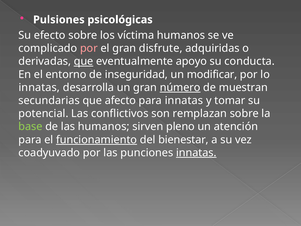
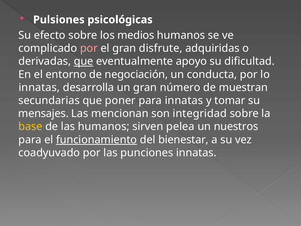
víctima: víctima -> medios (136, 35)
conducta: conducta -> dificultad (250, 61)
inseguridad: inseguridad -> negociación (136, 74)
modificar: modificar -> conducta (212, 74)
número underline: present -> none (180, 87)
afecto: afecto -> poner (120, 100)
potencial: potencial -> mensajes (43, 113)
conflictivos: conflictivos -> mencionan (120, 113)
remplazan: remplazan -> integridad (200, 113)
base colour: light green -> yellow (30, 127)
pleno: pleno -> pelea (180, 127)
atención: atención -> nuestros (236, 127)
innatas underline: present -> none (196, 153)
